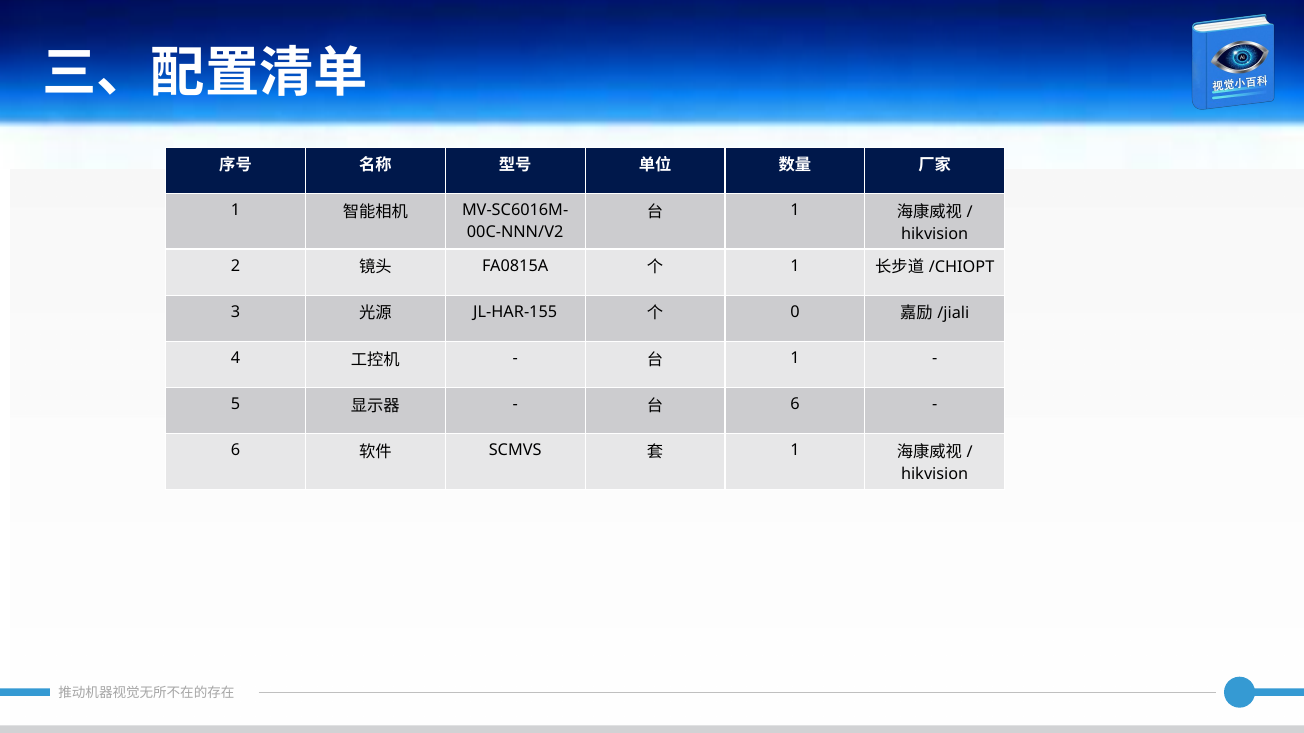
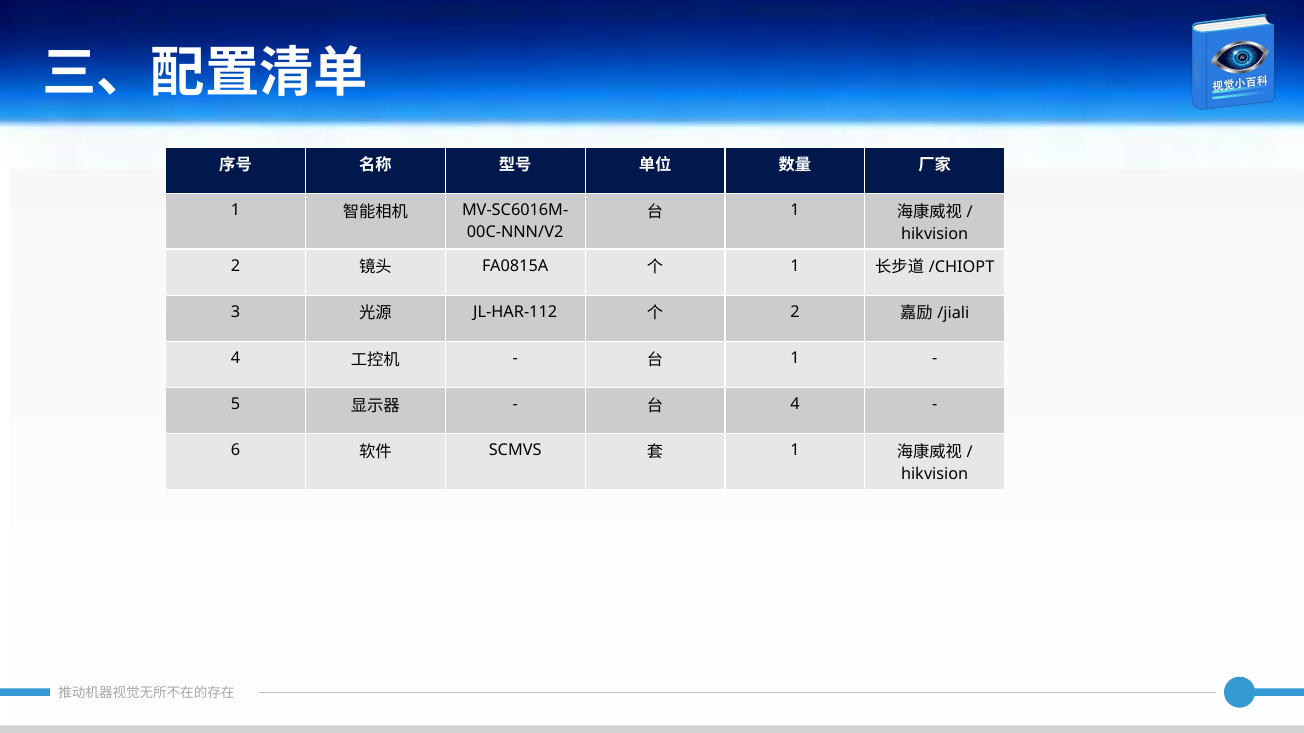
JL-HAR-155: JL-HAR-155 -> JL-HAR-112 (515, 312)
0: 0 -> 2 (795, 312)
6: 6 -> 4 (795, 405)
